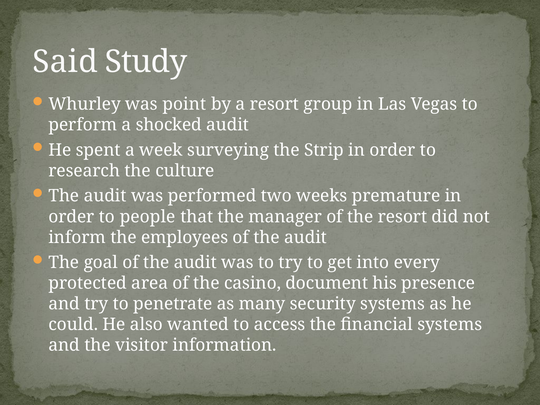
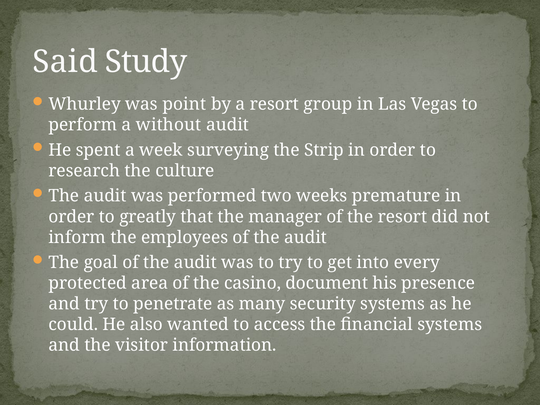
shocked: shocked -> without (169, 125)
people: people -> greatly (148, 217)
